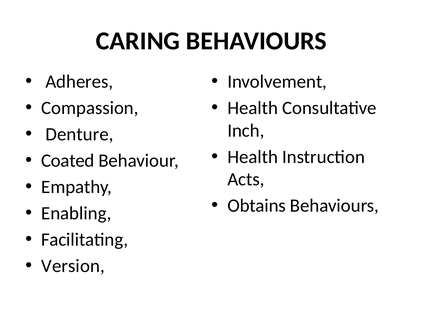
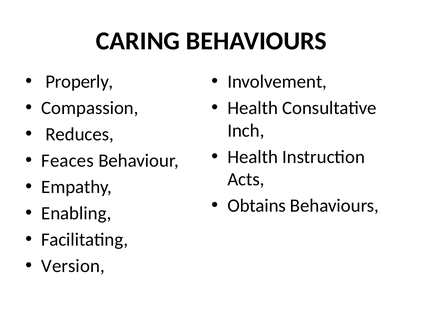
Adheres: Adheres -> Properly (79, 82)
Denture: Denture -> Reduces (80, 134)
Coated: Coated -> Feaces (68, 161)
